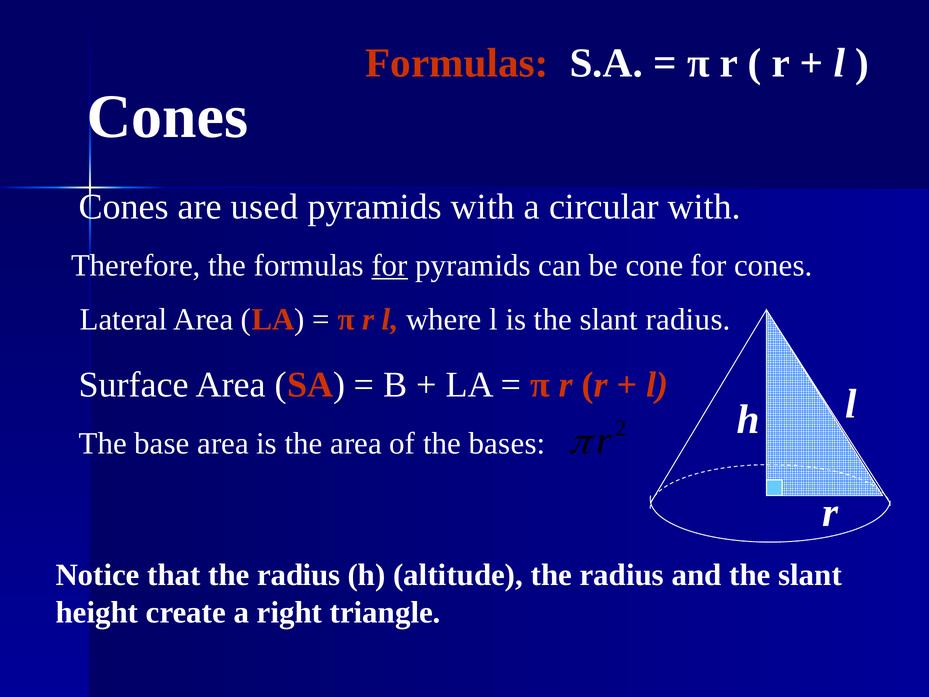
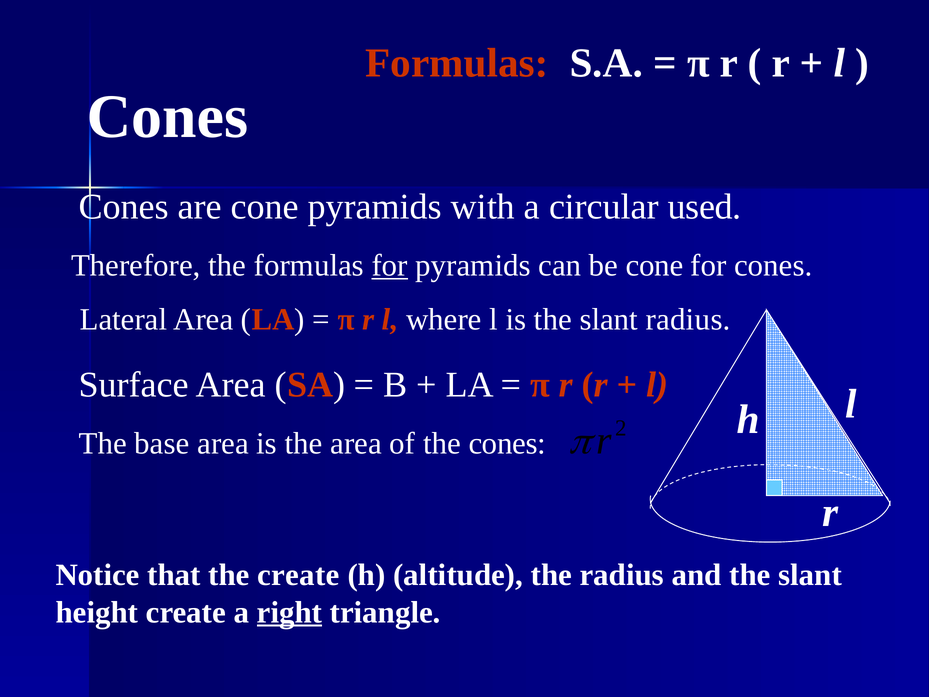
are used: used -> cone (265, 207)
circular with: with -> used (705, 207)
the bases: bases -> cones (507, 443)
that the radius: radius -> create (299, 575)
right underline: none -> present (290, 612)
